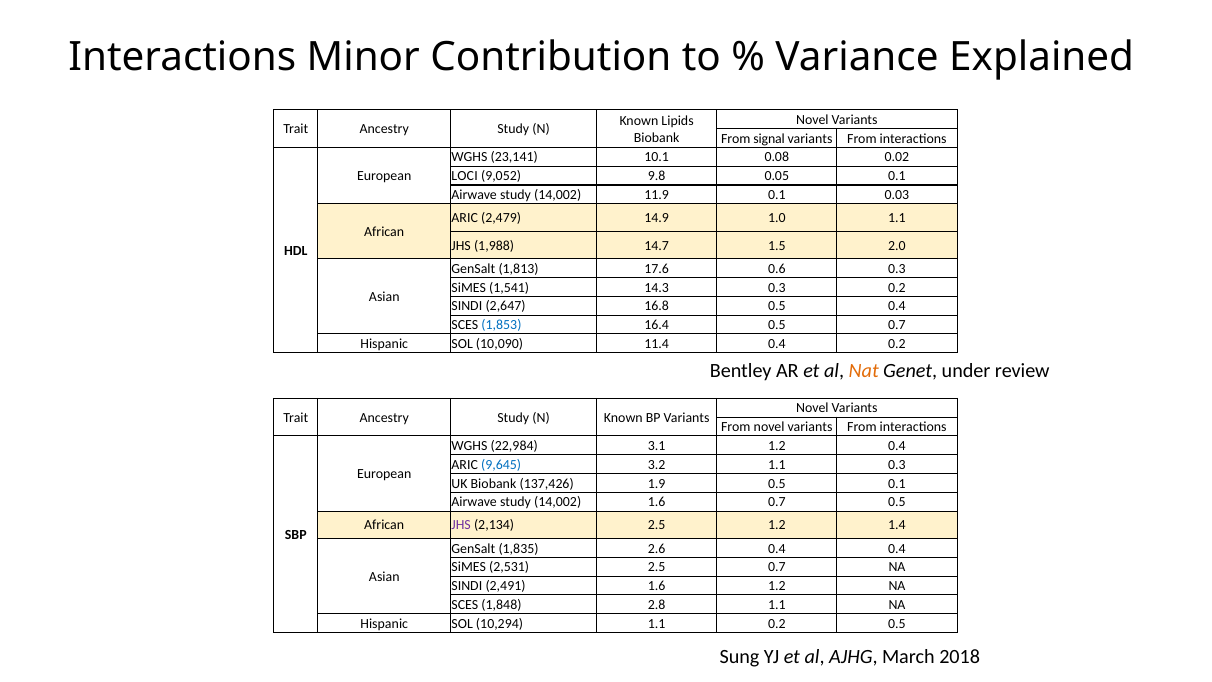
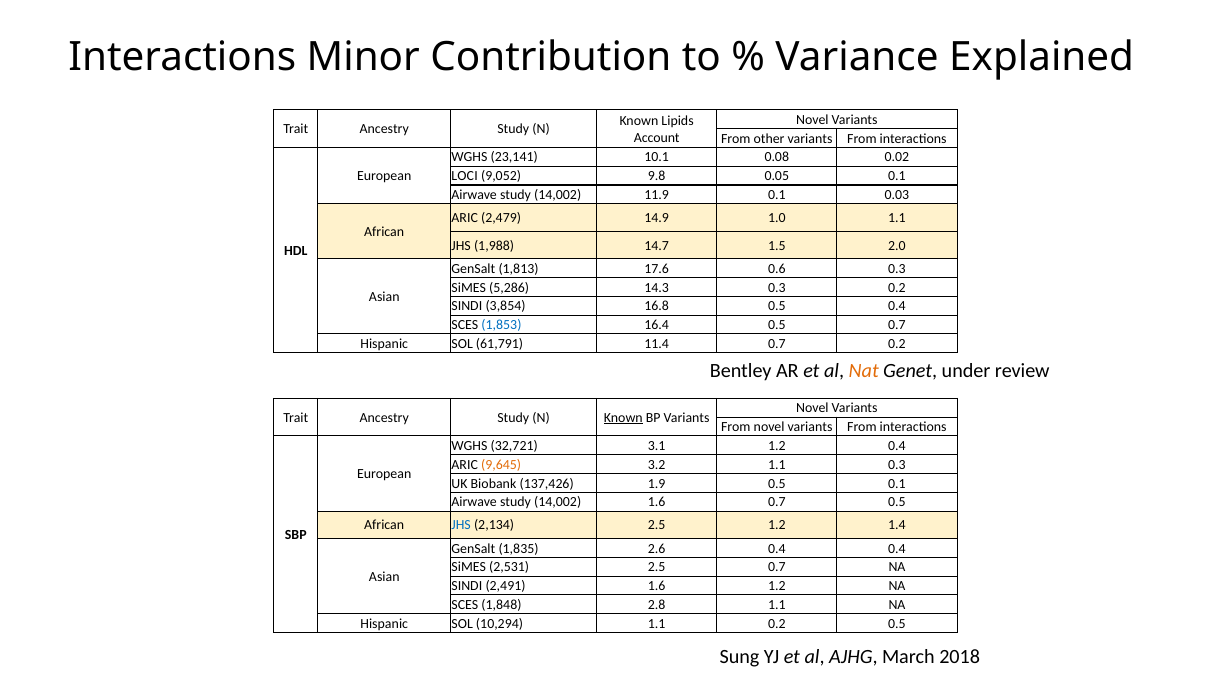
Biobank: Biobank -> Account (657, 138)
signal: signal -> other (769, 139)
1,541: 1,541 -> 5,286 (509, 287)
2,647: 2,647 -> 3,854 (506, 306)
10,090: 10,090 -> 61,791 (500, 344)
11.4 0.4: 0.4 -> 0.7 (777, 344)
Known underline: none -> present (623, 418)
22,984: 22,984 -> 32,721 (514, 446)
9,645 colour: blue -> orange (501, 465)
JHS colour: purple -> blue (461, 525)
